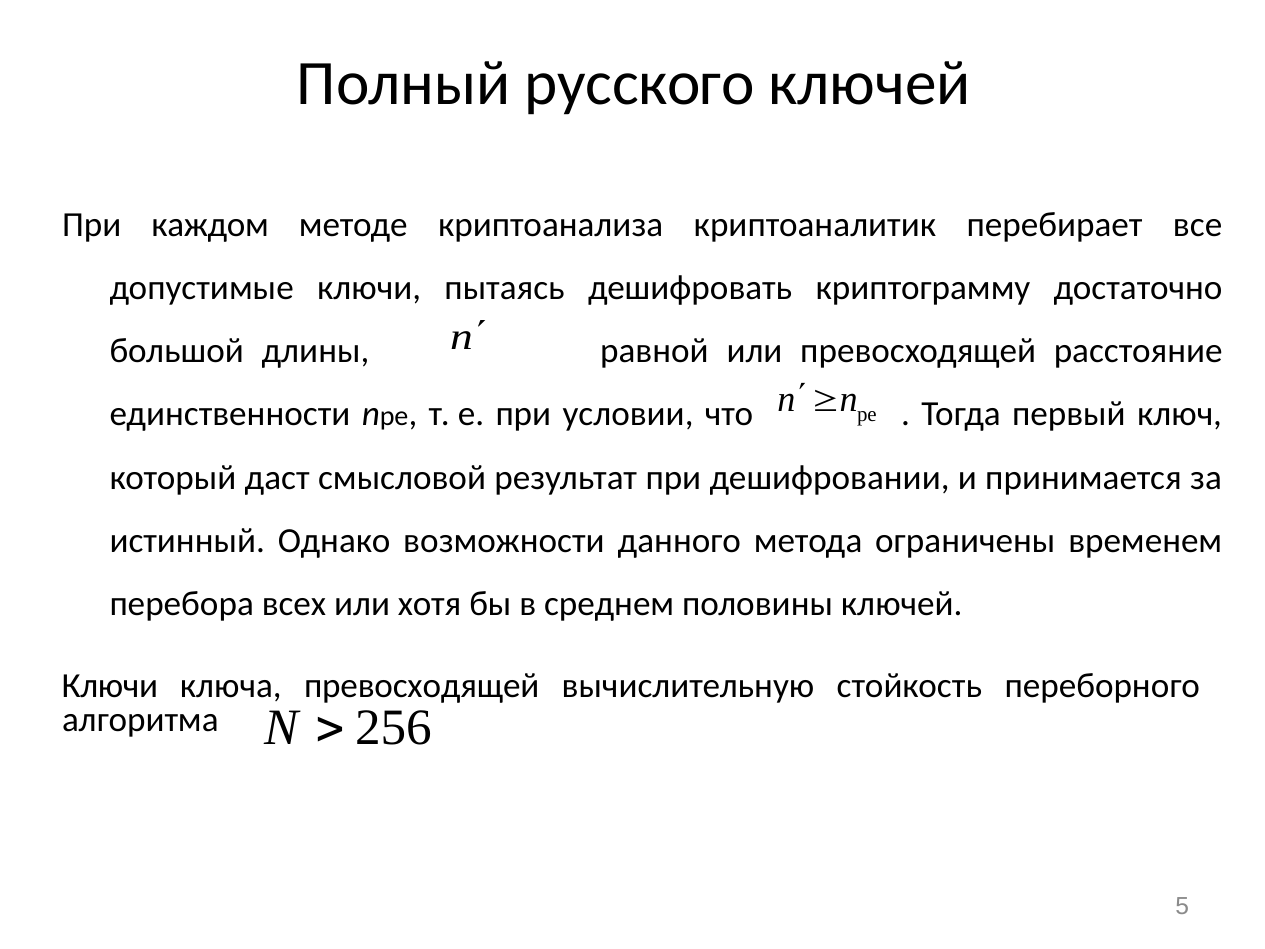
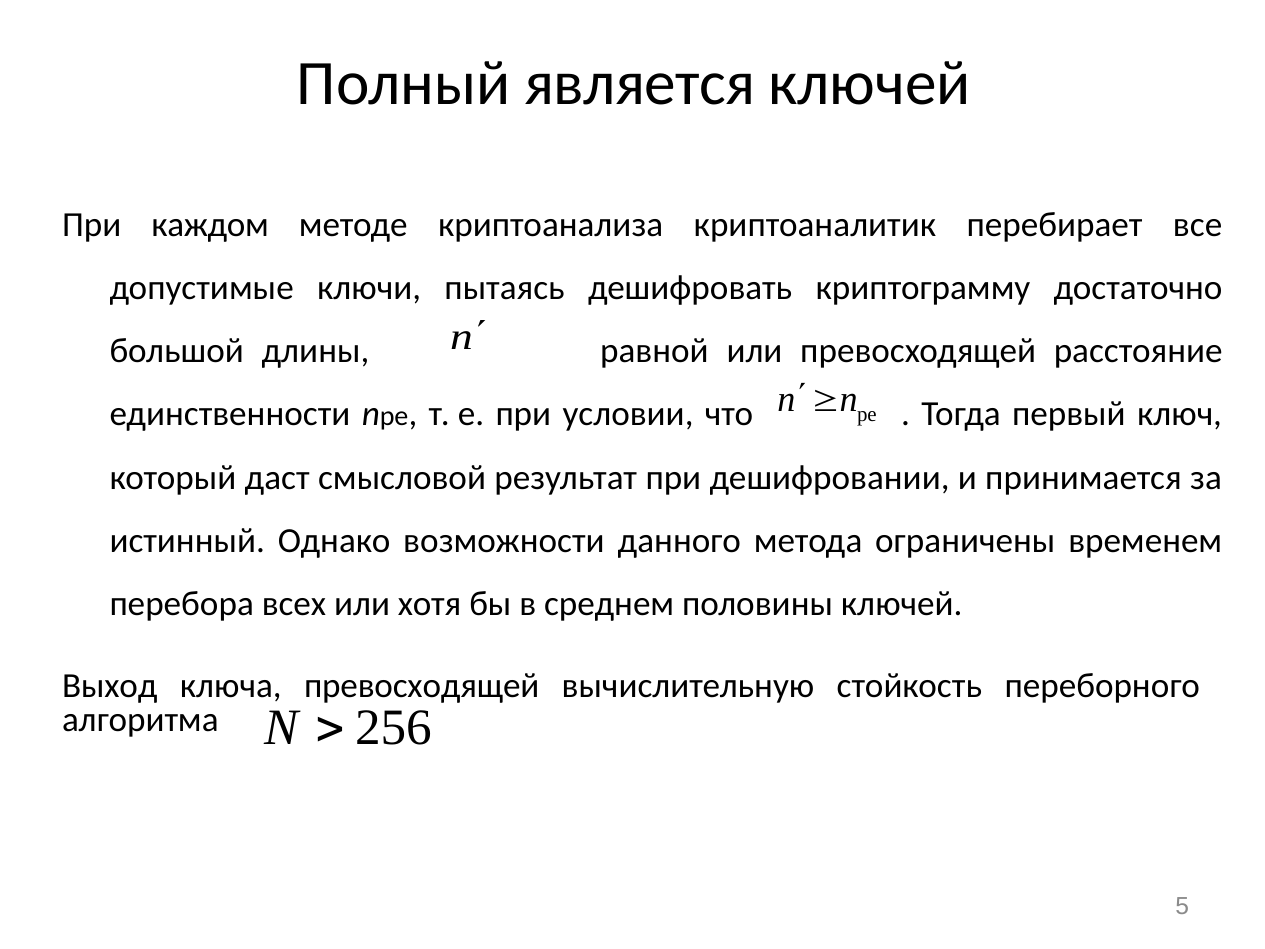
русского: русского -> является (640, 83)
Ключи: Ключи -> Выход (110, 686)
